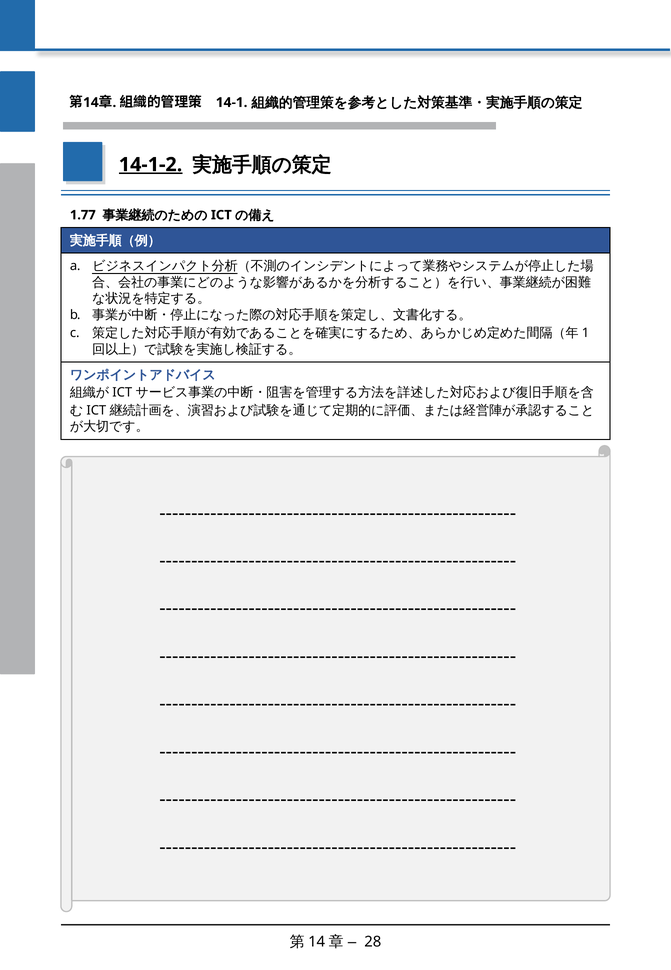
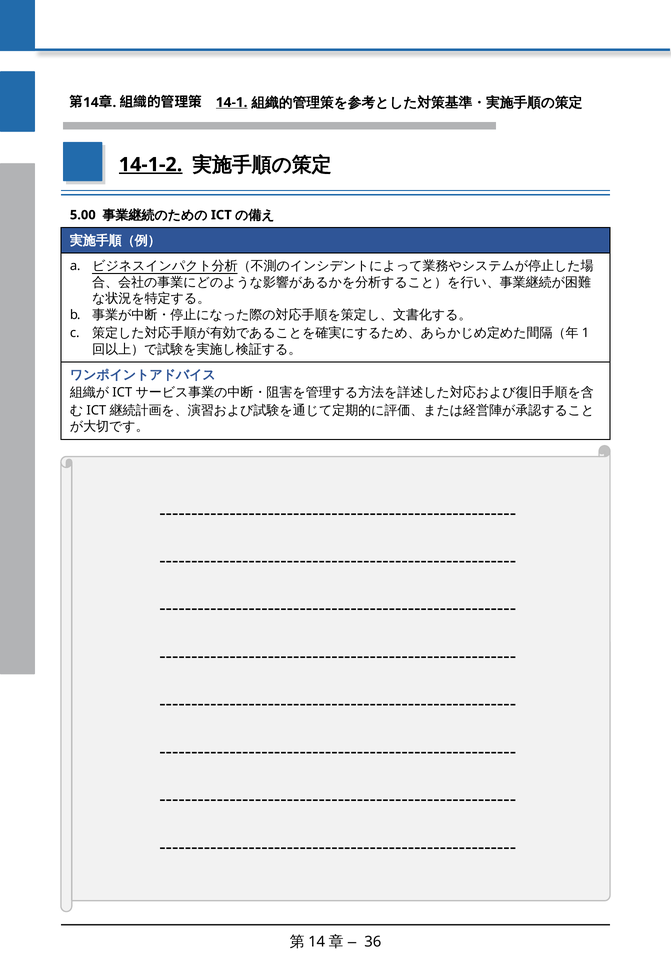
14-1 underline: none -> present (232, 102)
1.77: 1.77 -> 5.00 (83, 215)
28: 28 -> 36 (373, 941)
